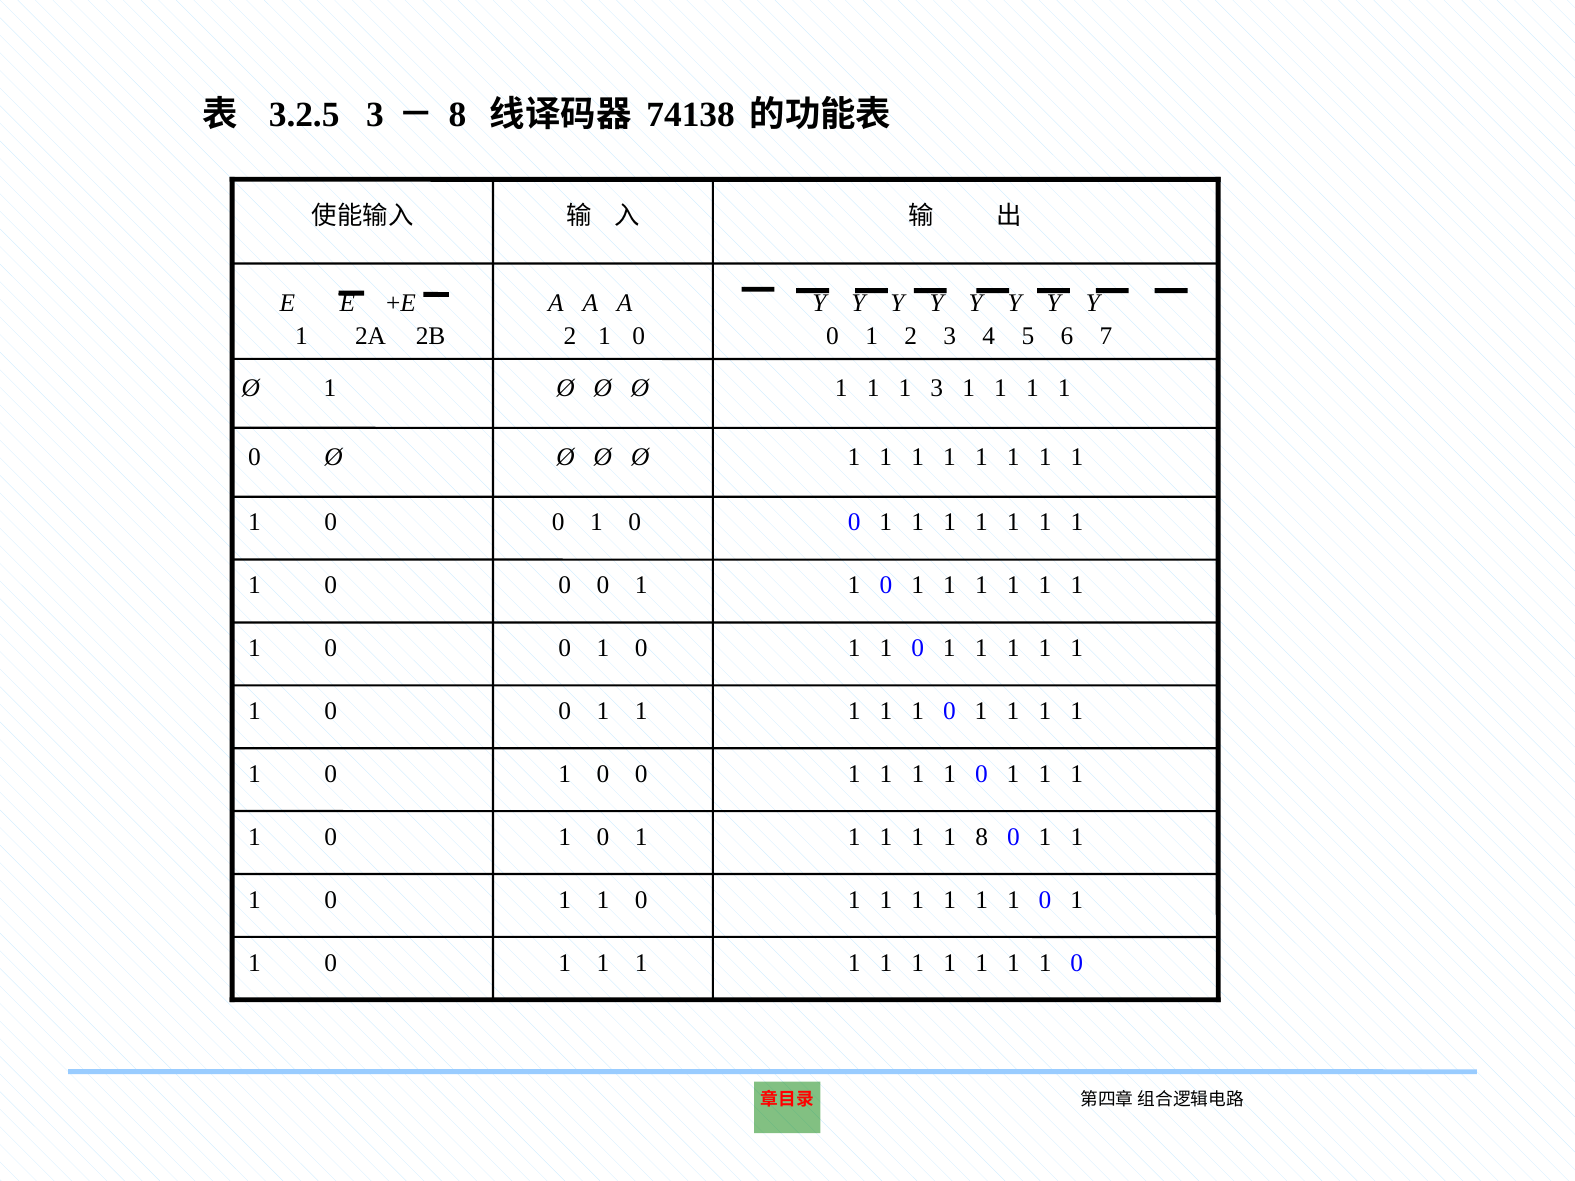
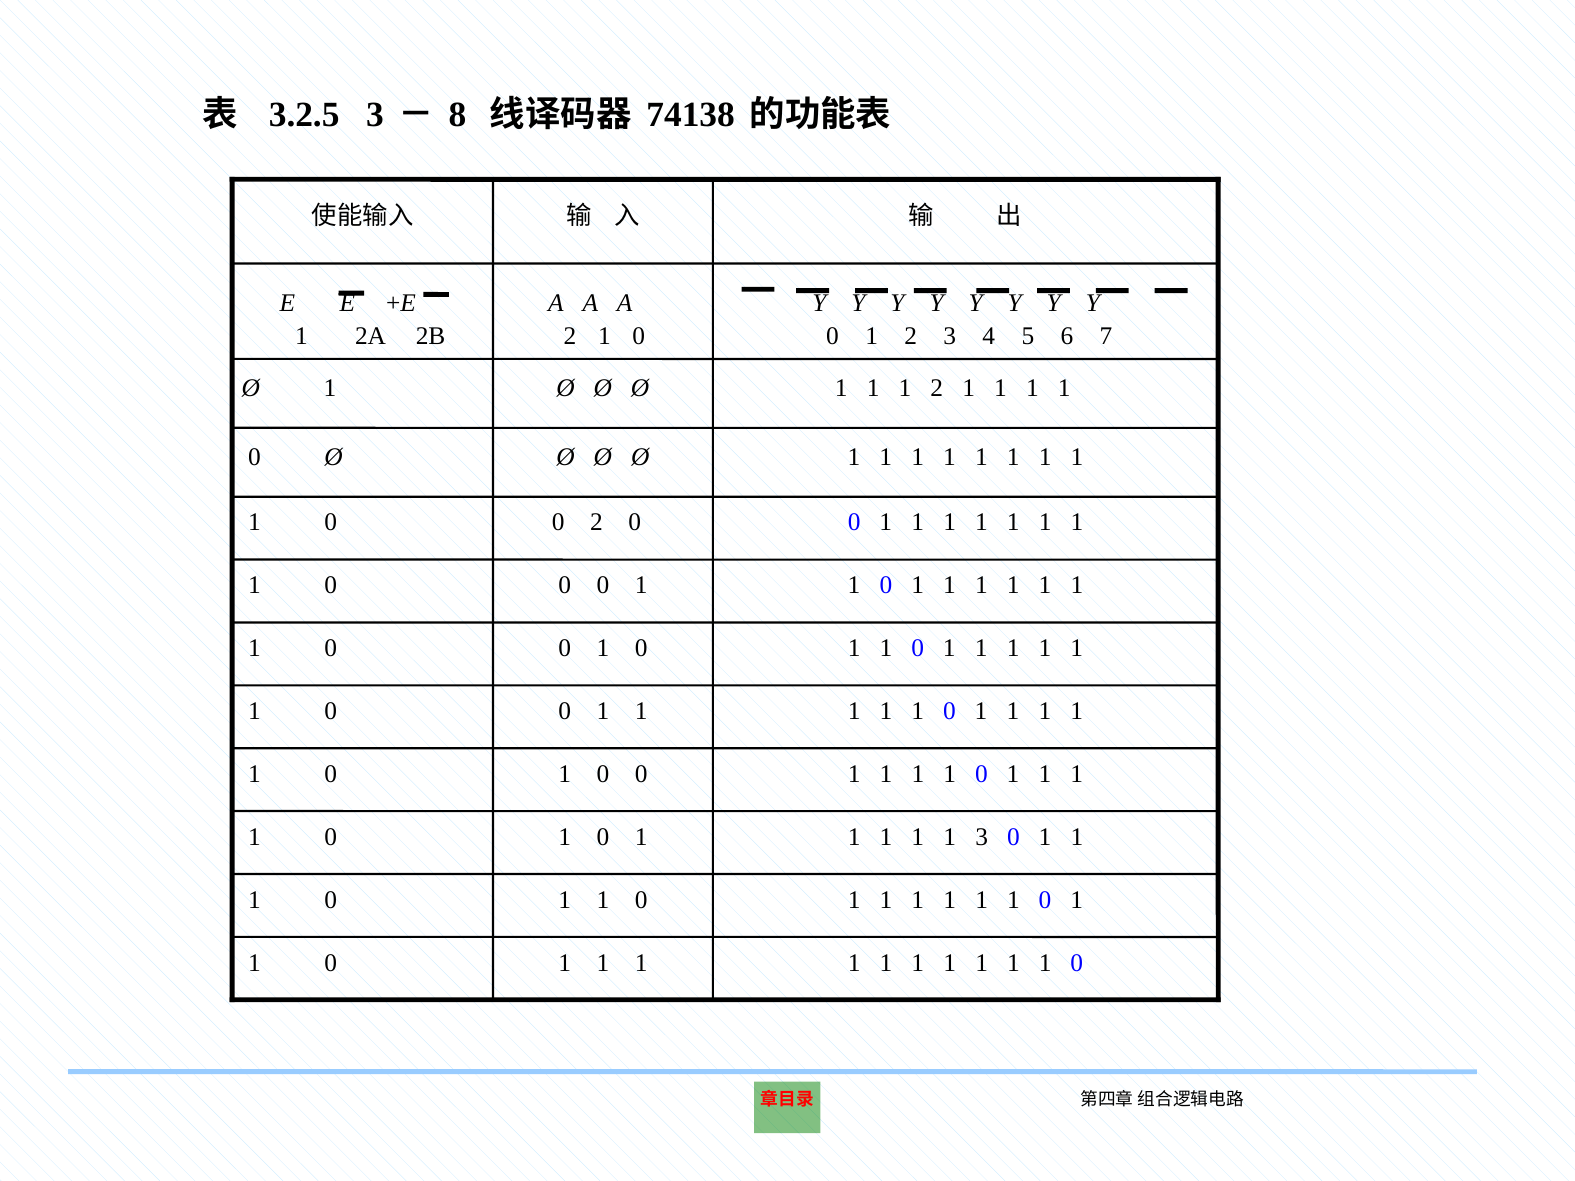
1 3: 3 -> 2 (937, 388)
1: 1 -> 2 (596, 523)
1 8: 8 -> 3 (982, 837)
